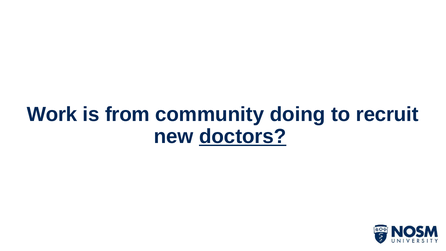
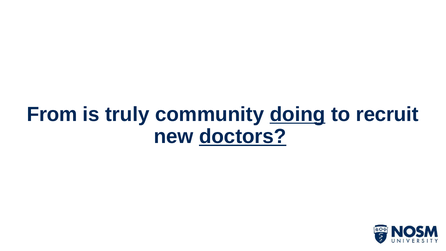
Work: Work -> From (52, 114)
from: from -> truly (127, 114)
doing underline: none -> present (298, 114)
